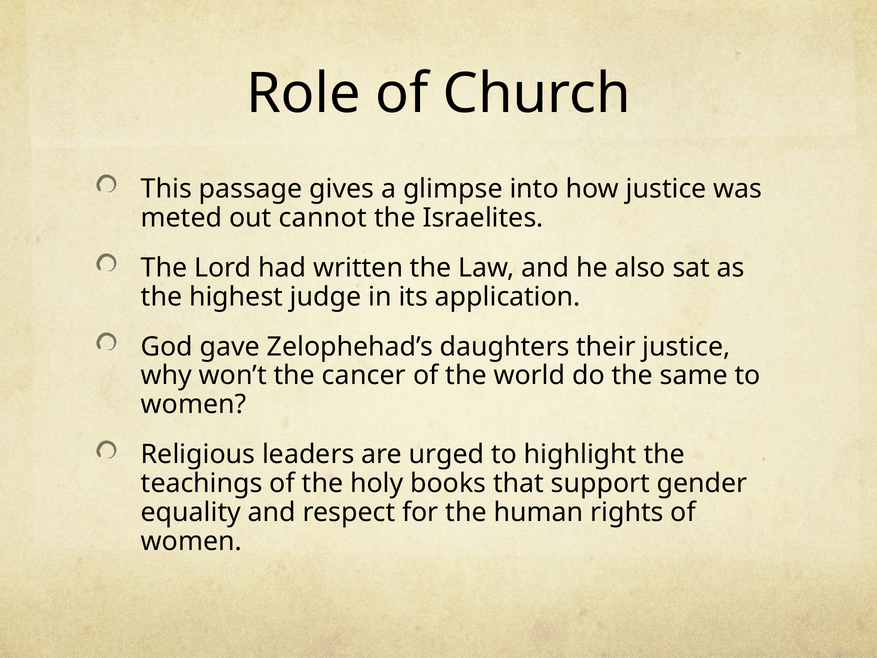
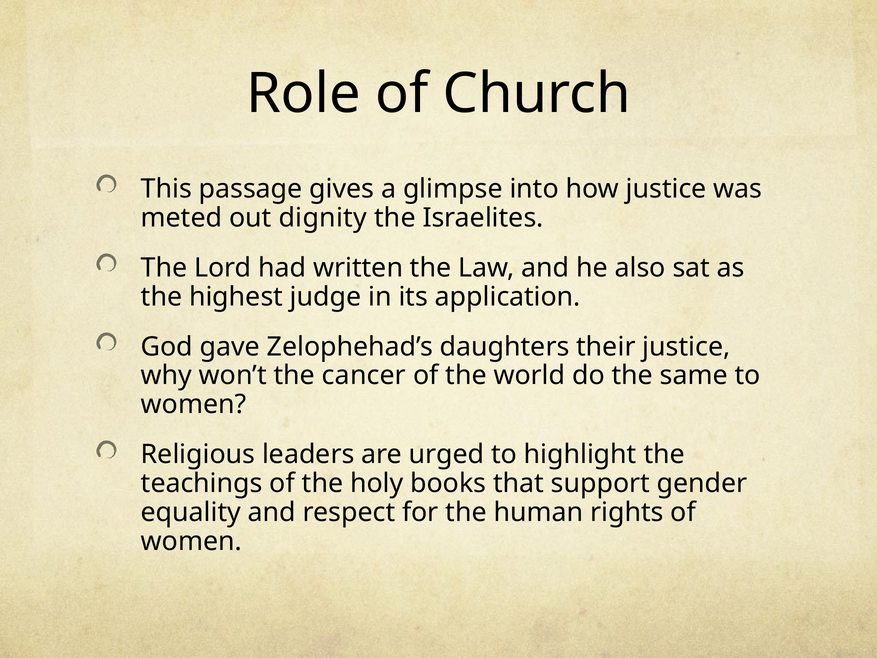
cannot: cannot -> dignity (323, 218)
